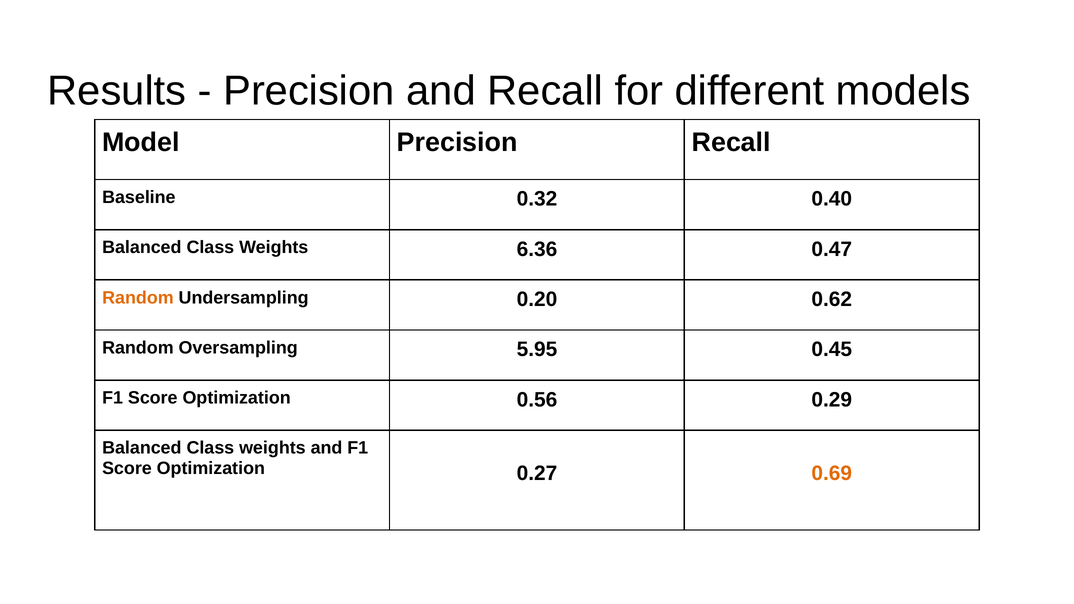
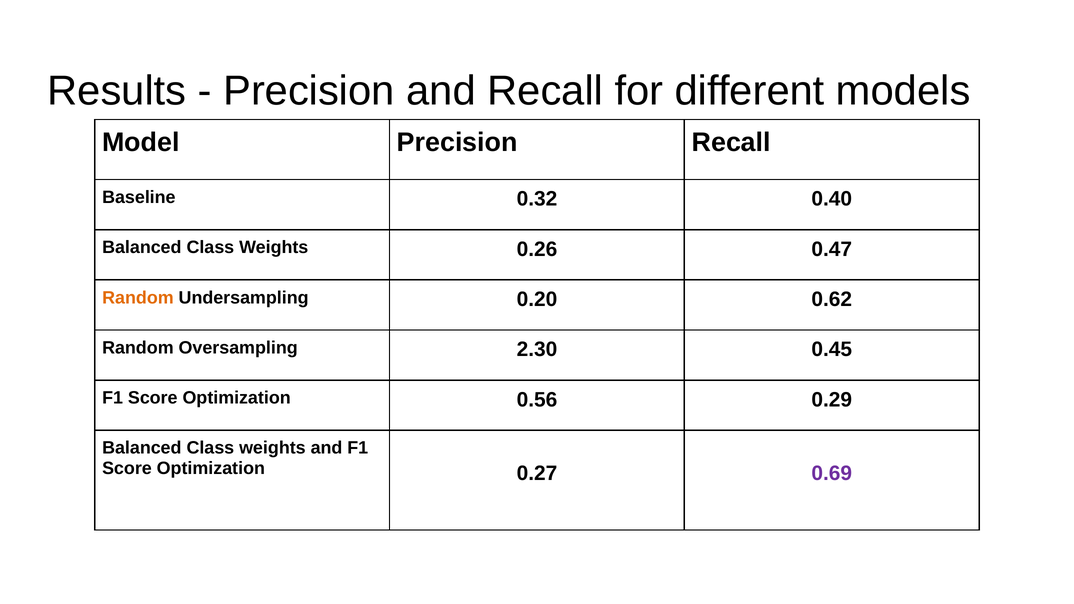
6.36: 6.36 -> 0.26 (537, 249)
5.95: 5.95 -> 2.30 (537, 350)
0.69 colour: orange -> purple (832, 473)
